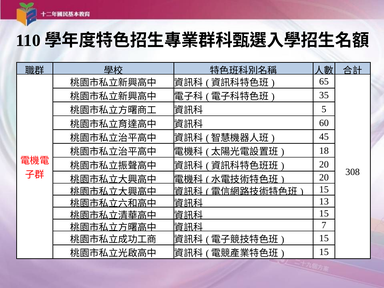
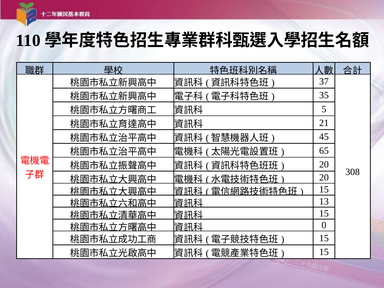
65: 65 -> 37 (324, 81)
60: 60 -> 21 (324, 123)
18: 18 -> 65 (324, 151)
7: 7 -> 0 (324, 225)
